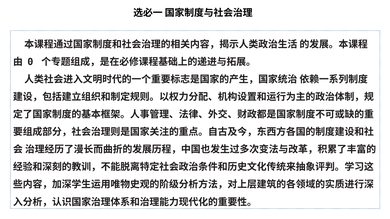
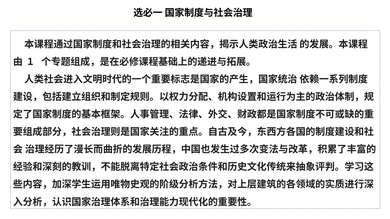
0: 0 -> 1 (30, 62)
